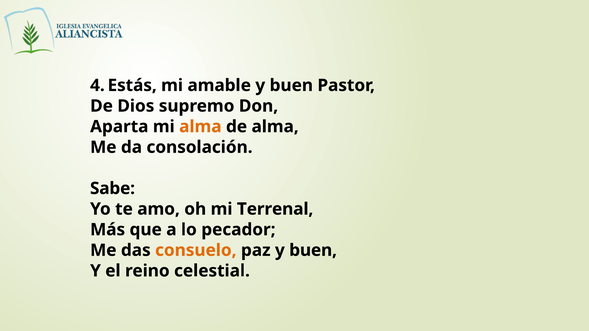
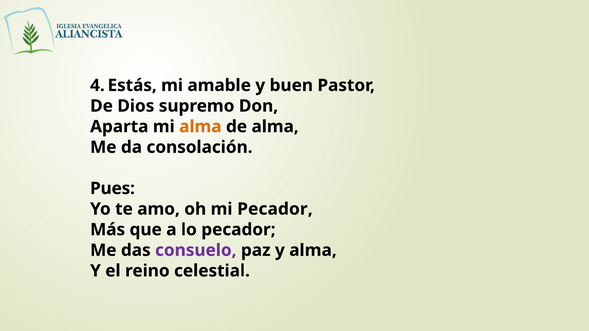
Sabe: Sabe -> Pues (112, 189)
mi Terrenal: Terrenal -> Pecador (275, 209)
consuelo colour: orange -> purple (196, 250)
paz y buen: buen -> alma (313, 250)
